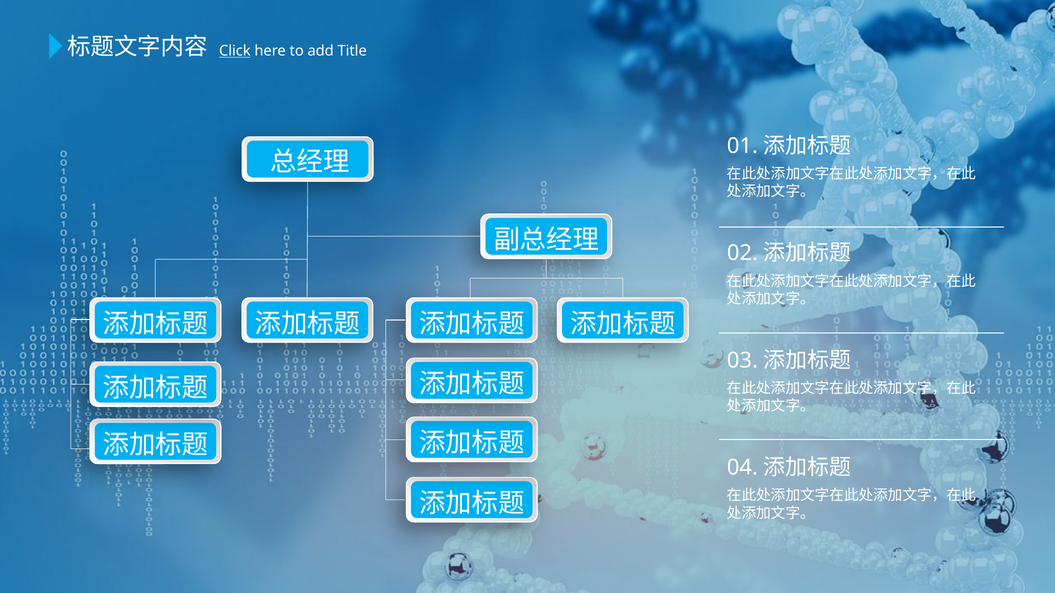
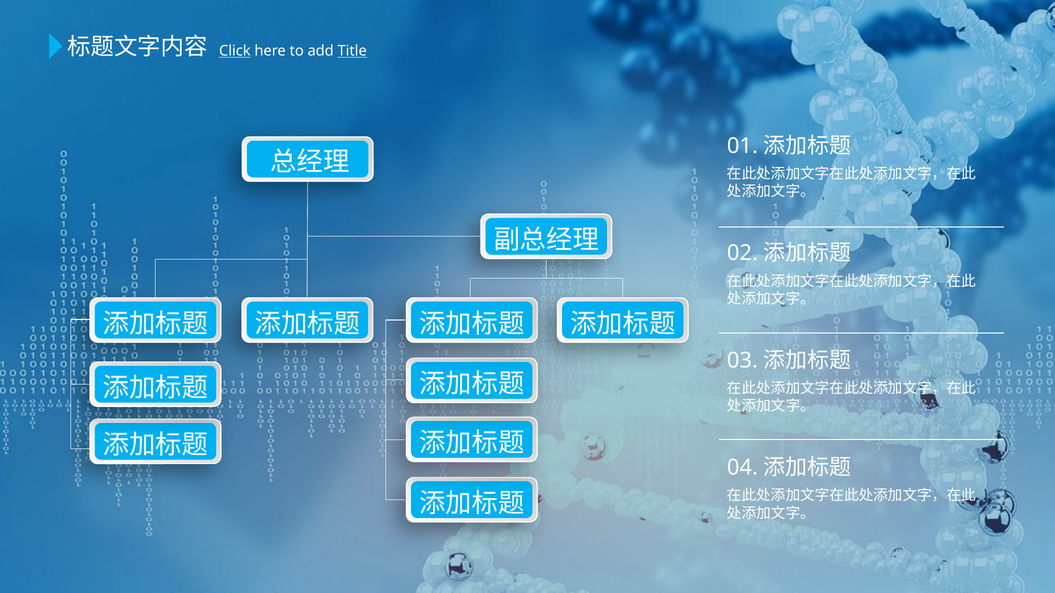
Title underline: none -> present (352, 51)
